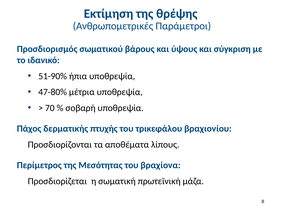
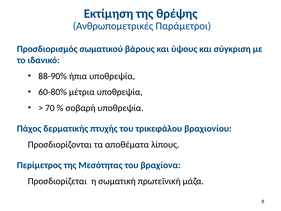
51-90%: 51-90% -> 88-90% (53, 76)
47-80%: 47-80% -> 60-80% (53, 92)
